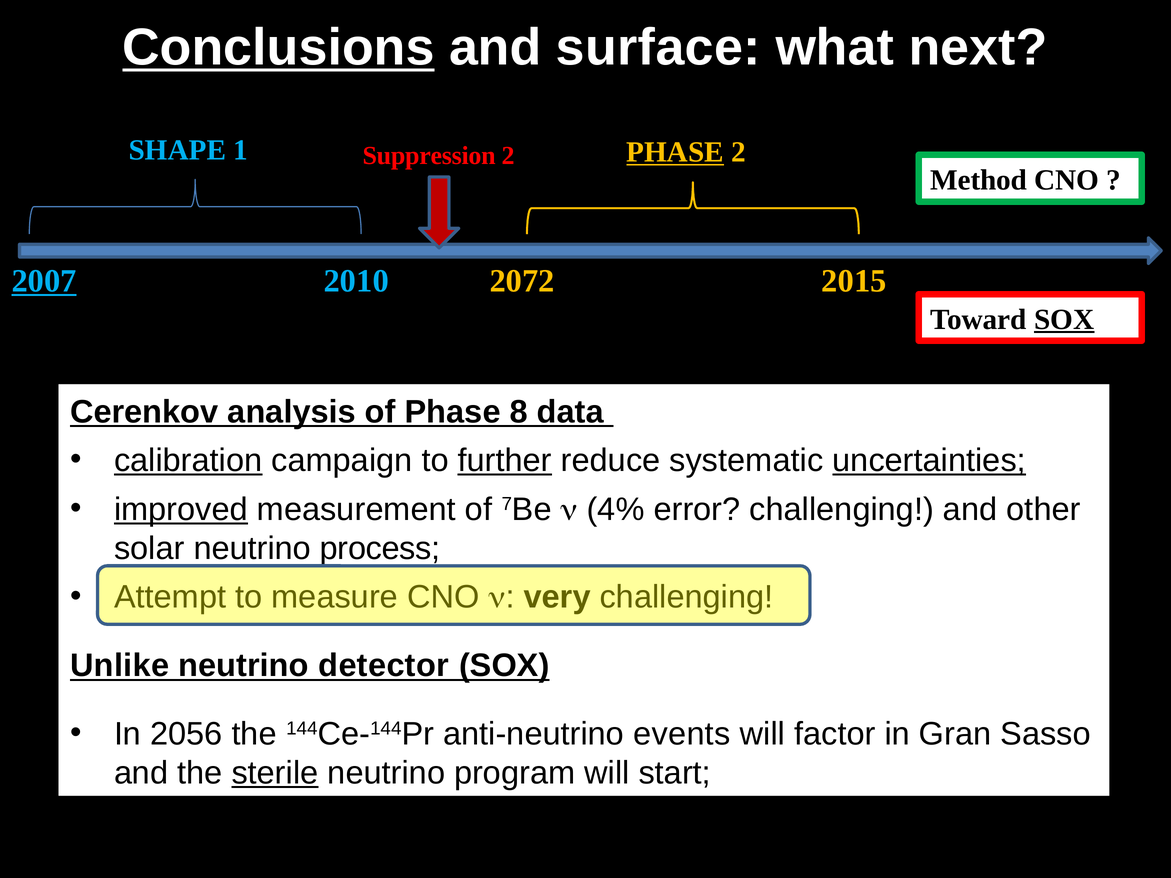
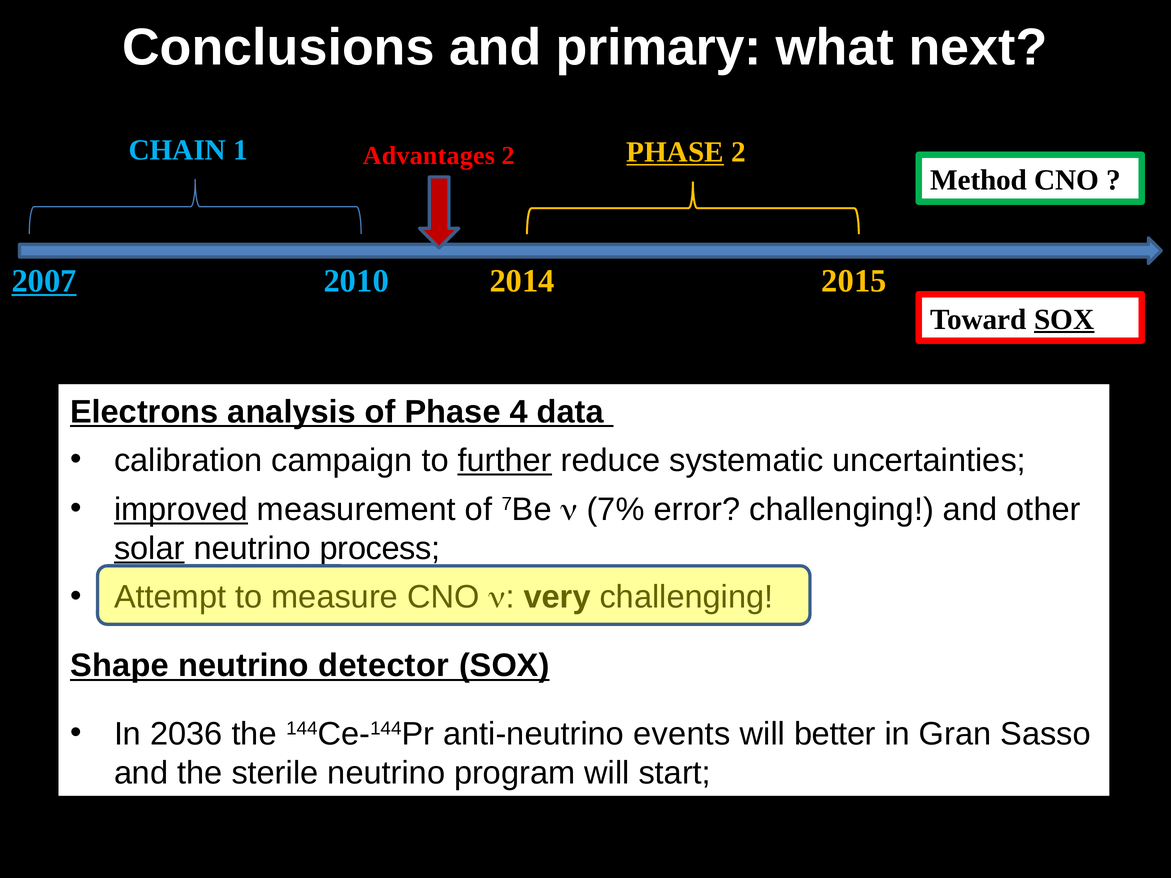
Conclusions underline: present -> none (278, 48)
surface: surface -> primary (659, 48)
SHAPE: SHAPE -> CHAIN (177, 150)
Suppression: Suppression -> Advantages (429, 155)
2072: 2072 -> 2014 (522, 281)
Cerenkov: Cerenkov -> Electrons (144, 412)
8: 8 -> 4 (519, 412)
calibration underline: present -> none (188, 461)
uncertainties underline: present -> none (929, 461)
4%: 4% -> 7% (616, 510)
solar underline: none -> present (149, 549)
Unlike: Unlike -> Shape (120, 666)
2056: 2056 -> 2036 (186, 734)
factor: factor -> better (835, 734)
sterile underline: present -> none (275, 773)
